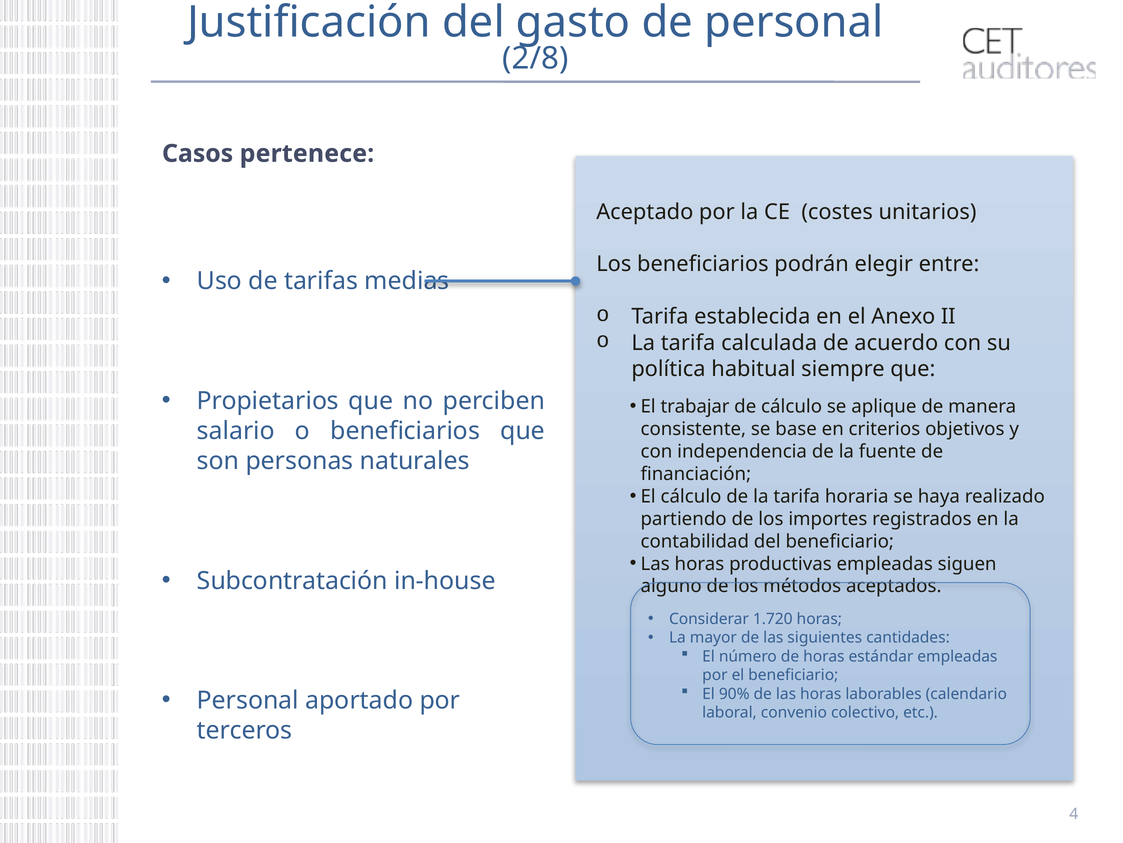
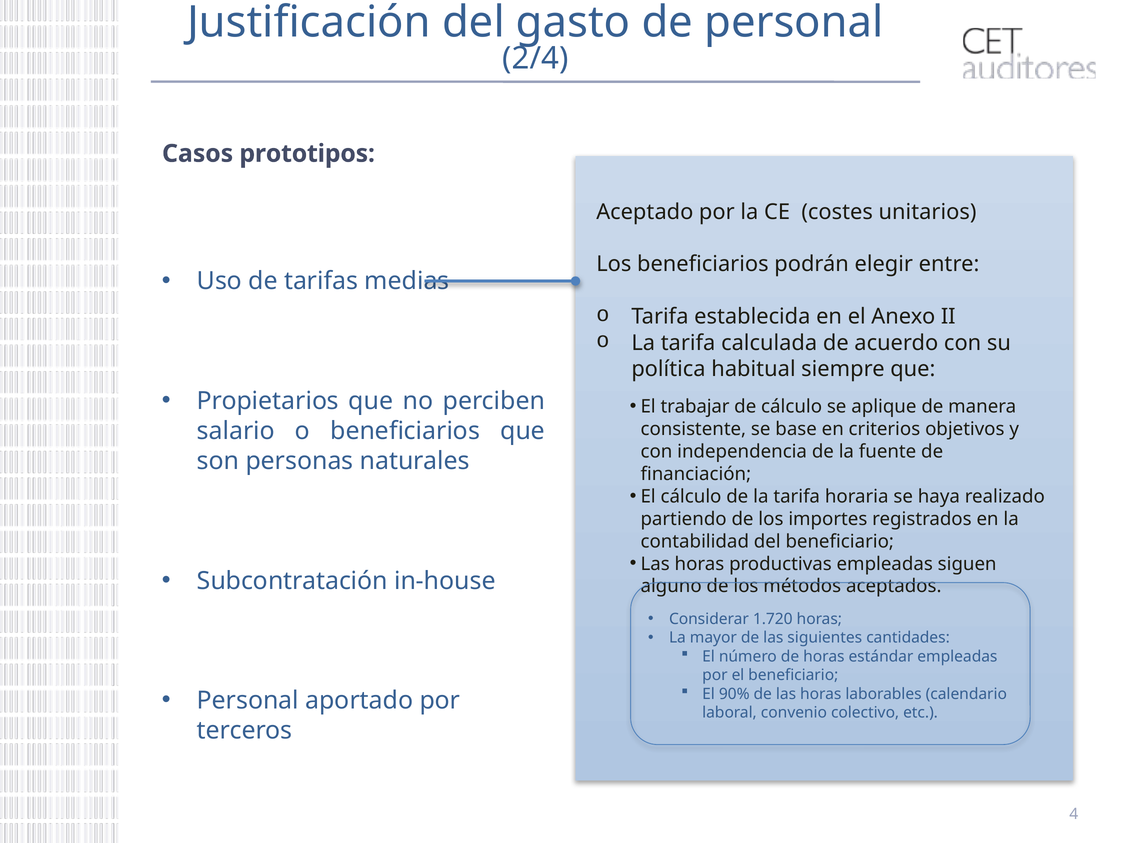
2/8: 2/8 -> 2/4 (536, 59)
pertenece: pertenece -> prototipos (307, 153)
